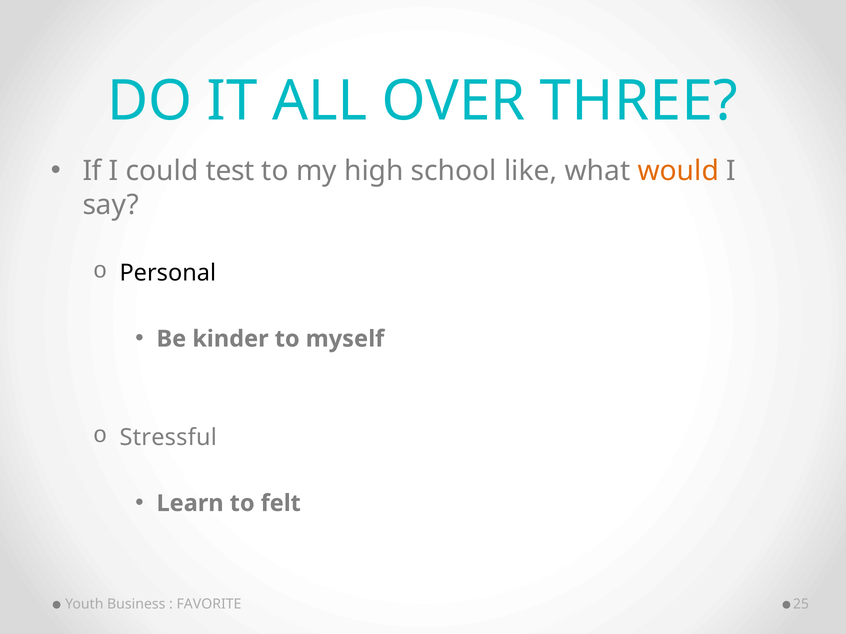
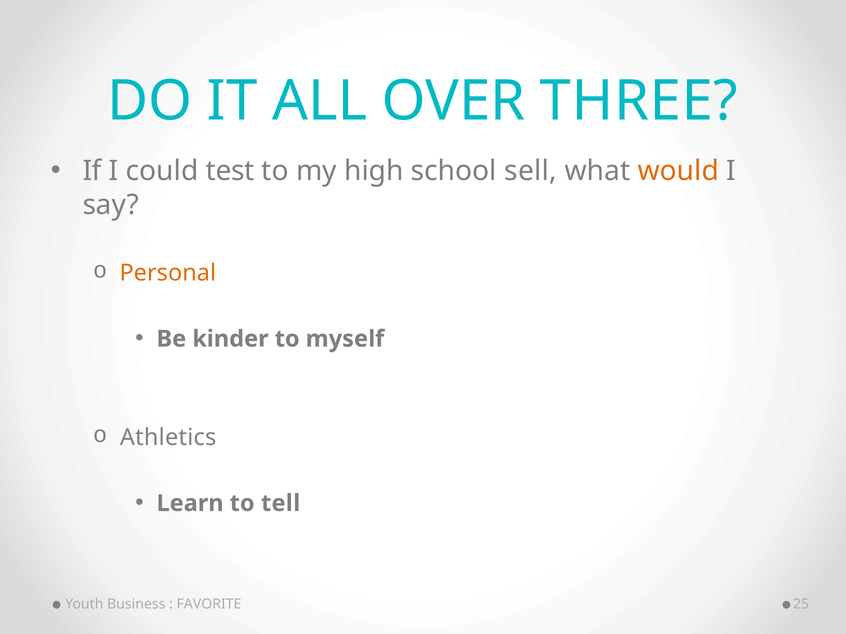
like: like -> sell (531, 171)
Personal colour: black -> orange (168, 273)
Stressful: Stressful -> Athletics (168, 438)
felt: felt -> tell (281, 504)
